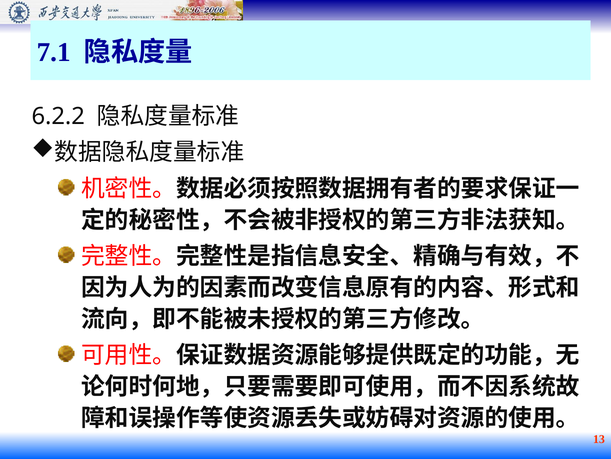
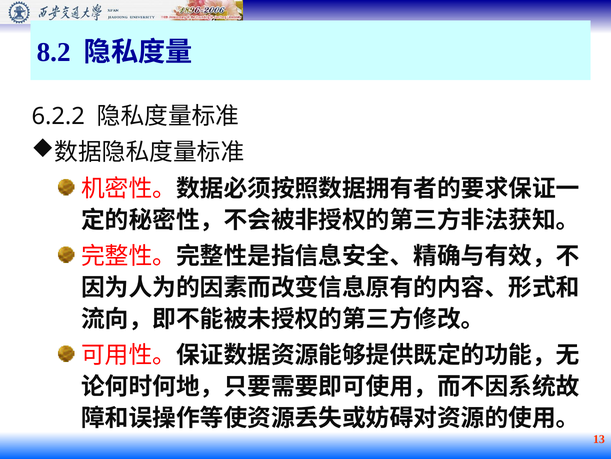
7.1: 7.1 -> 8.2 (54, 52)
